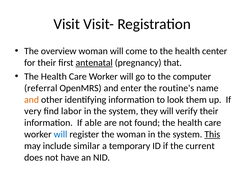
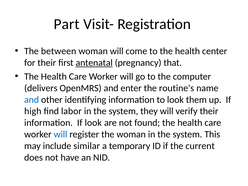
Visit: Visit -> Part (67, 24)
overview: overview -> between (59, 51)
referral: referral -> delivers (41, 88)
and colour: orange -> blue (32, 100)
very: very -> high (33, 111)
If able: able -> look (93, 123)
This underline: present -> none (212, 134)
